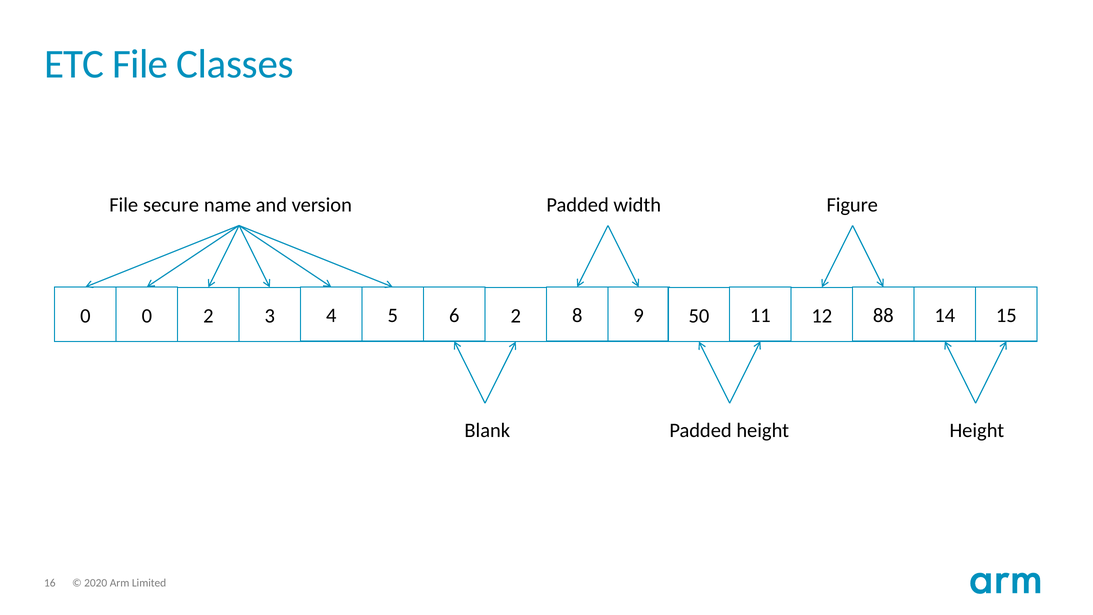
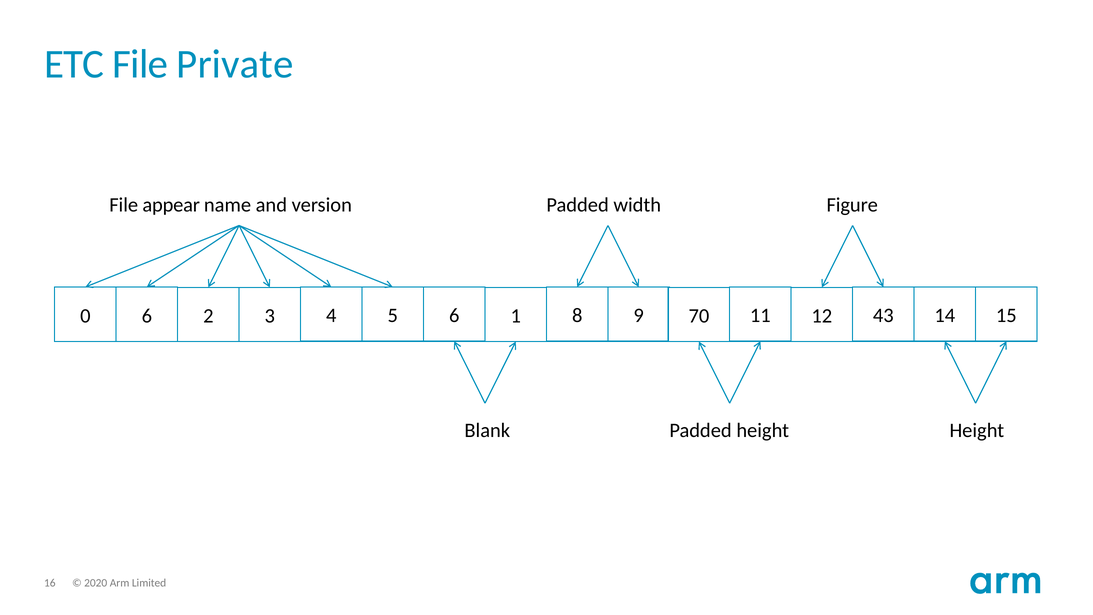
Classes: Classes -> Private (235, 64)
secure: secure -> appear (171, 205)
0 0: 0 -> 6 (147, 316)
6 2: 2 -> 1 (516, 316)
50: 50 -> 70 (699, 316)
88: 88 -> 43 (883, 315)
